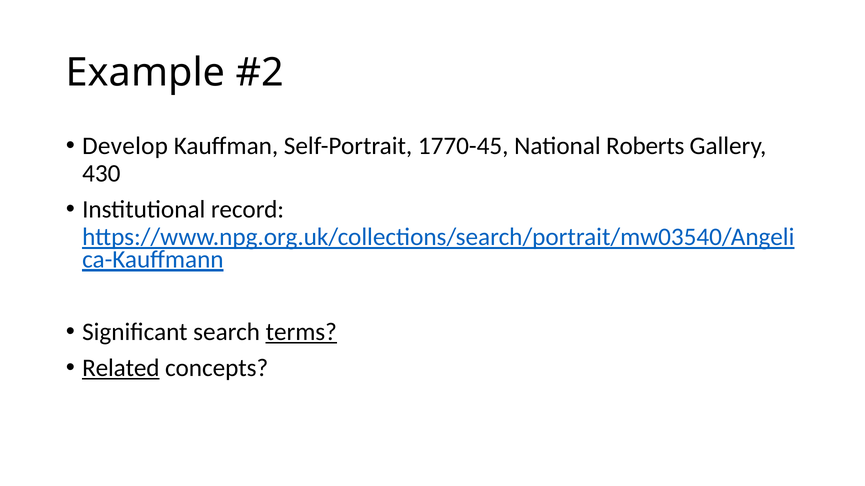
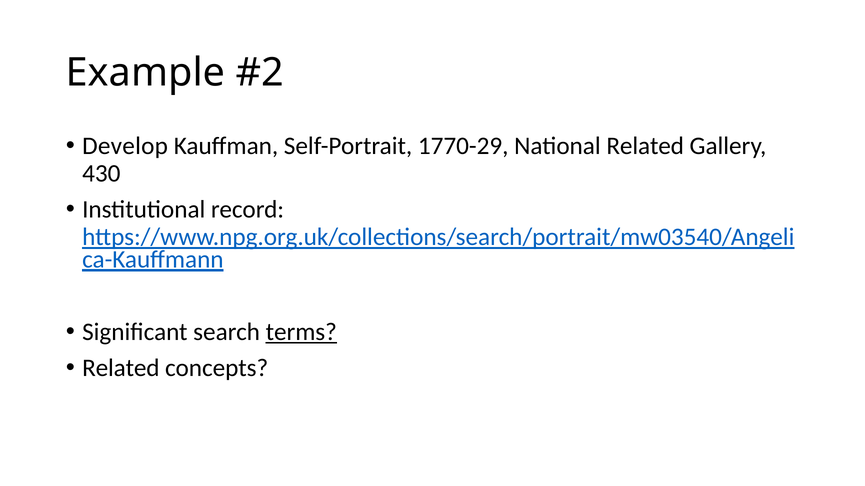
1770-45: 1770-45 -> 1770-29 (463, 146)
National Roberts: Roberts -> Related (645, 146)
Related underline: present -> none (121, 369)
